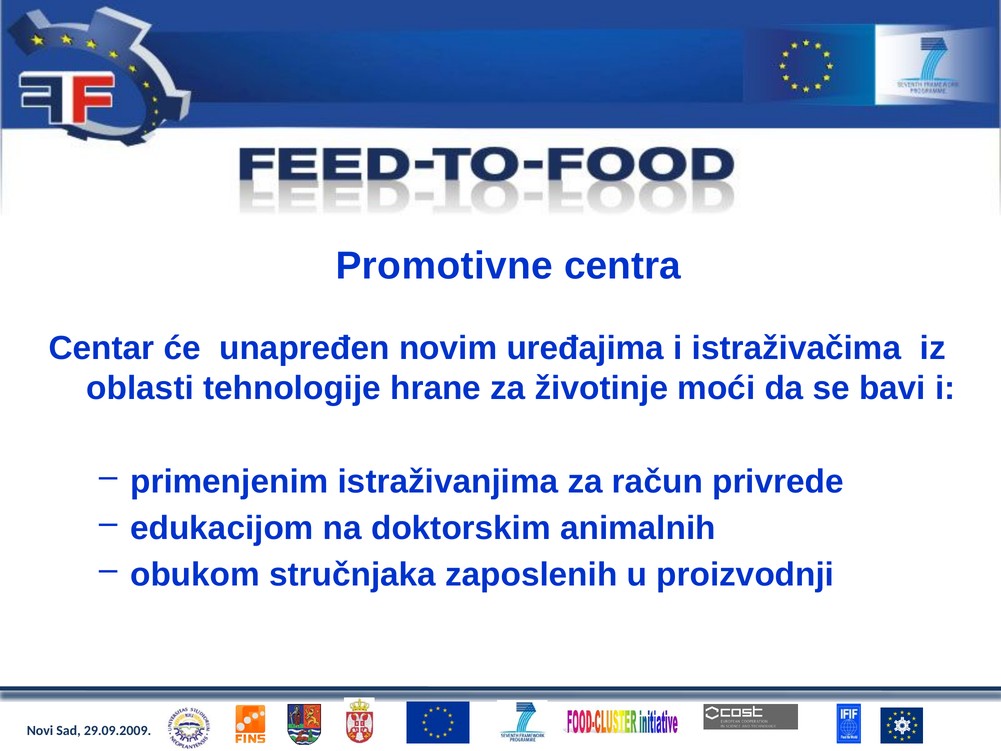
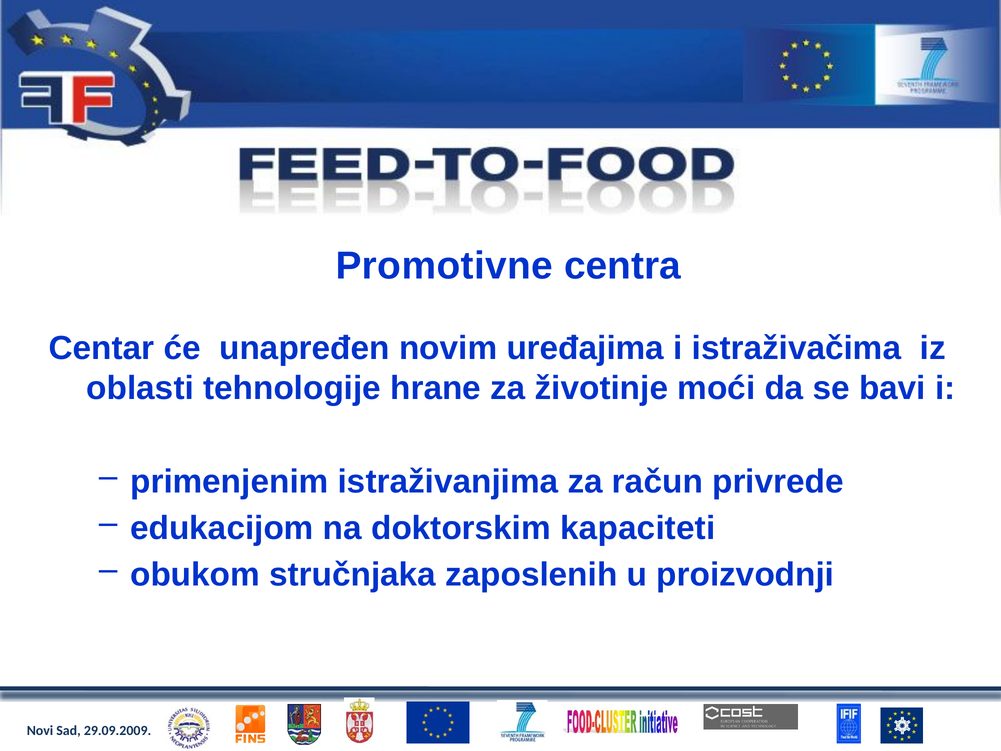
animalnih: animalnih -> kapaciteti (638, 528)
